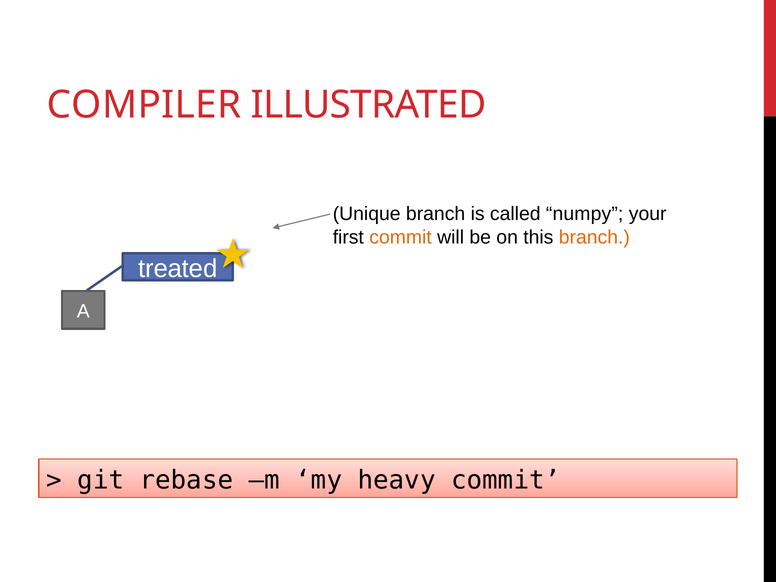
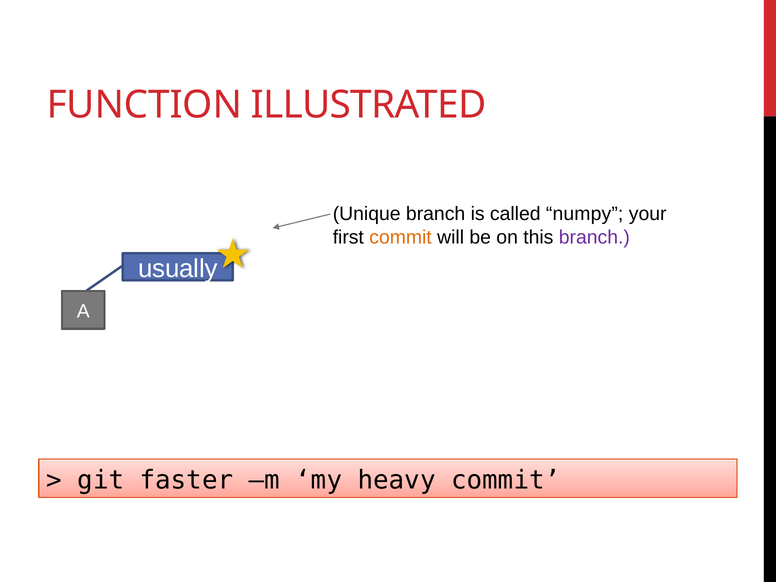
COMPILER: COMPILER -> FUNCTION (144, 105)
branch colour: orange -> purple (594, 237)
treated: treated -> usually (178, 269)
rebase: rebase -> faster (186, 480)
